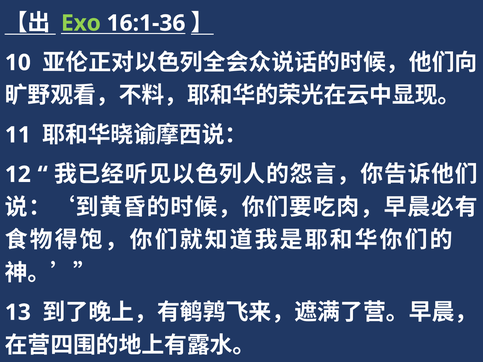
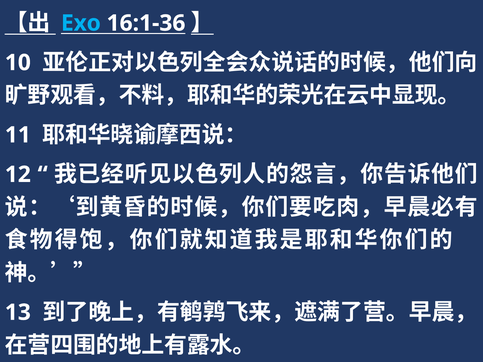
Exo colour: light green -> light blue (81, 23)
